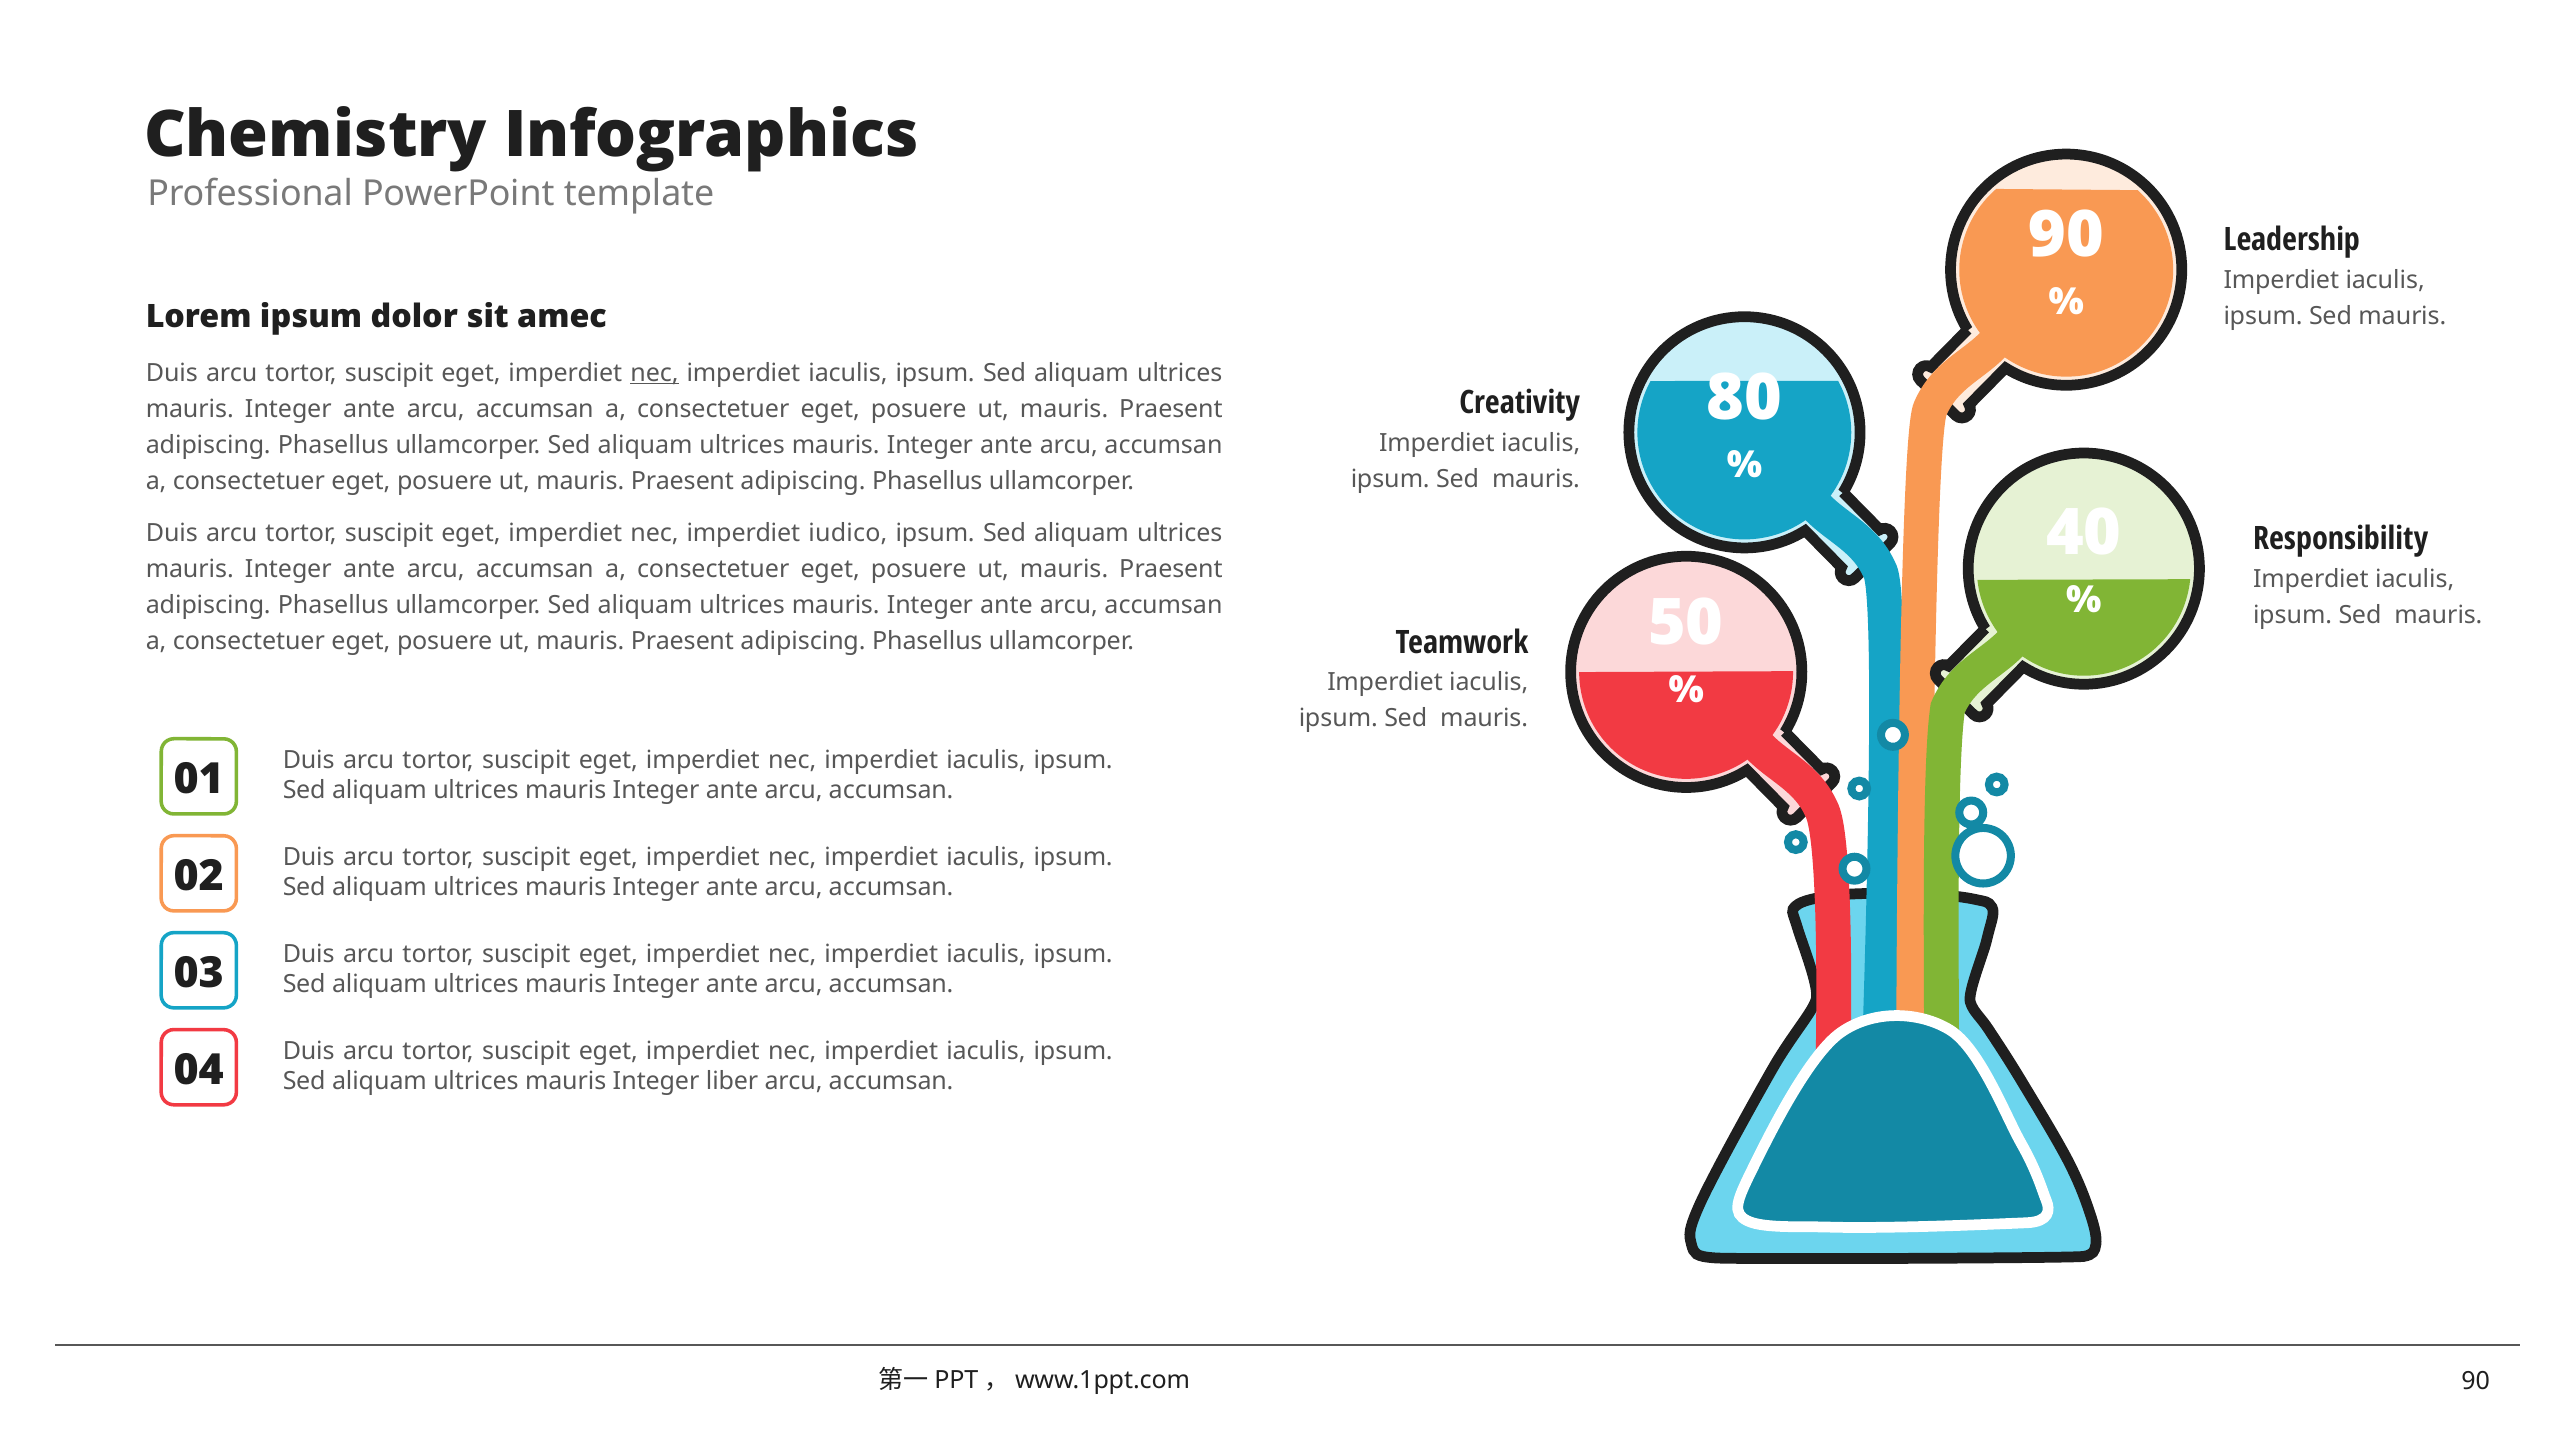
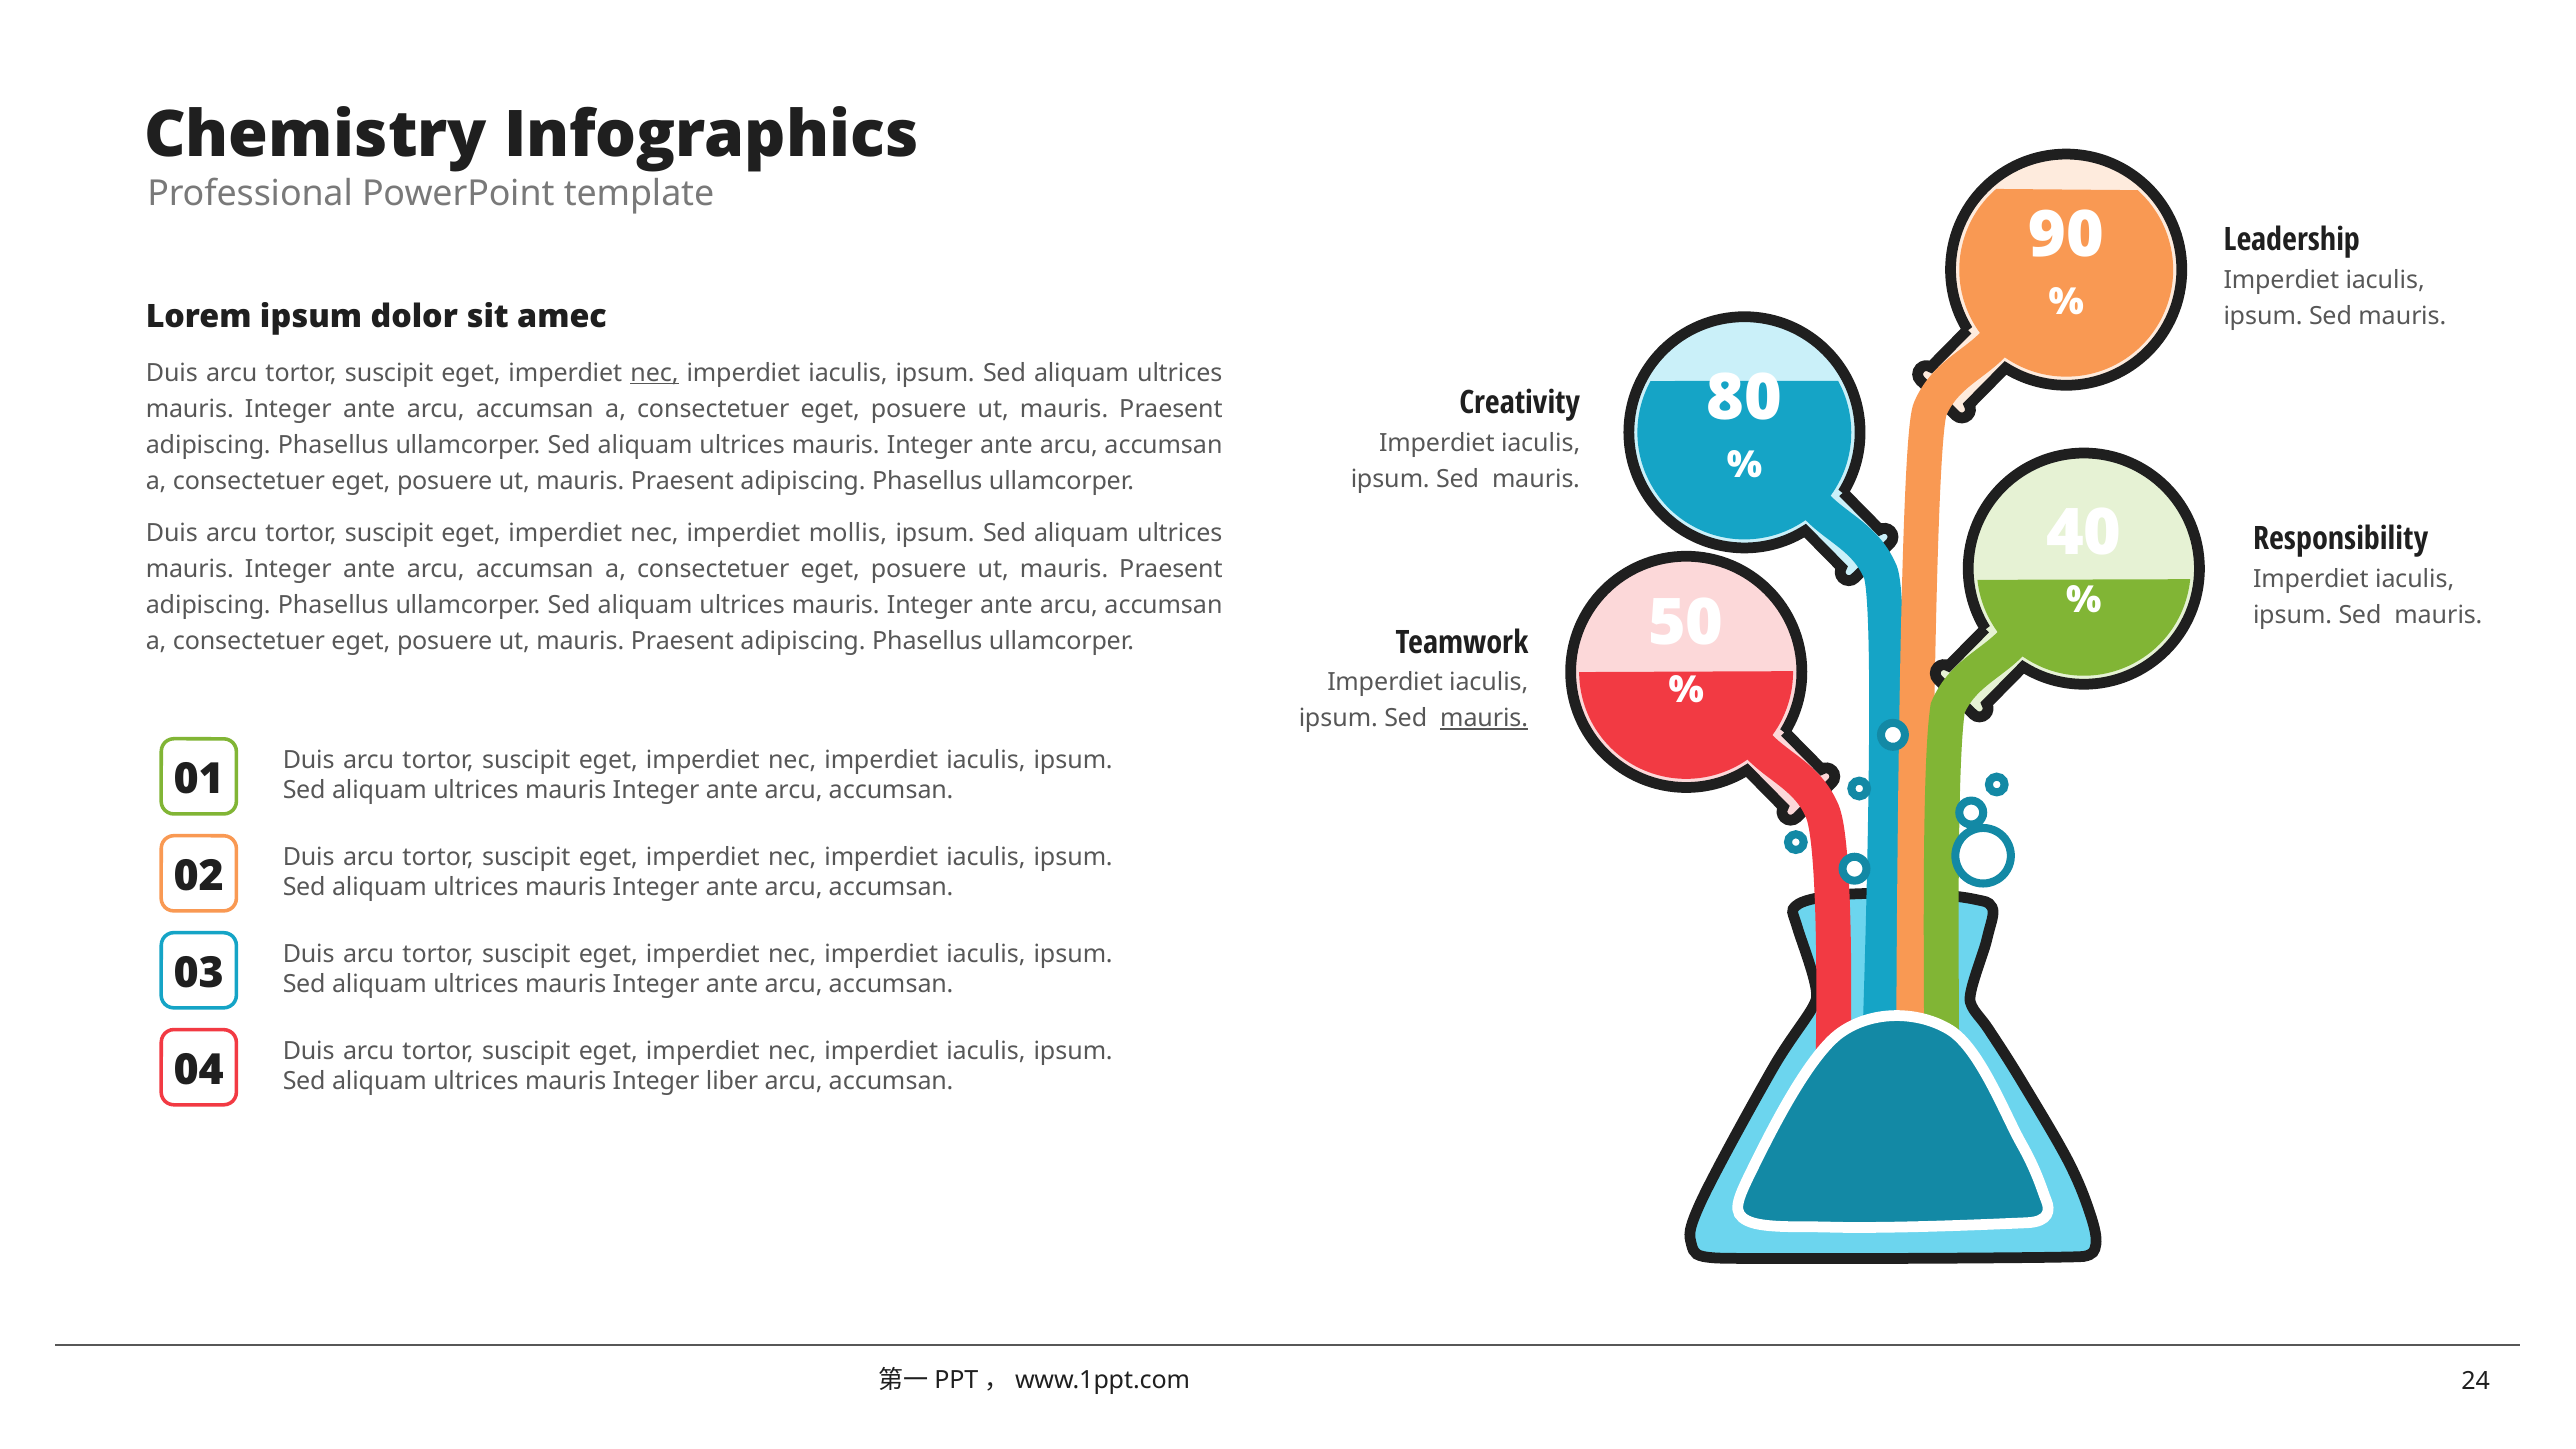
iudico: iudico -> mollis (848, 533)
mauris underline: none -> present (1484, 718)
90: 90 -> 24 (2476, 1381)
